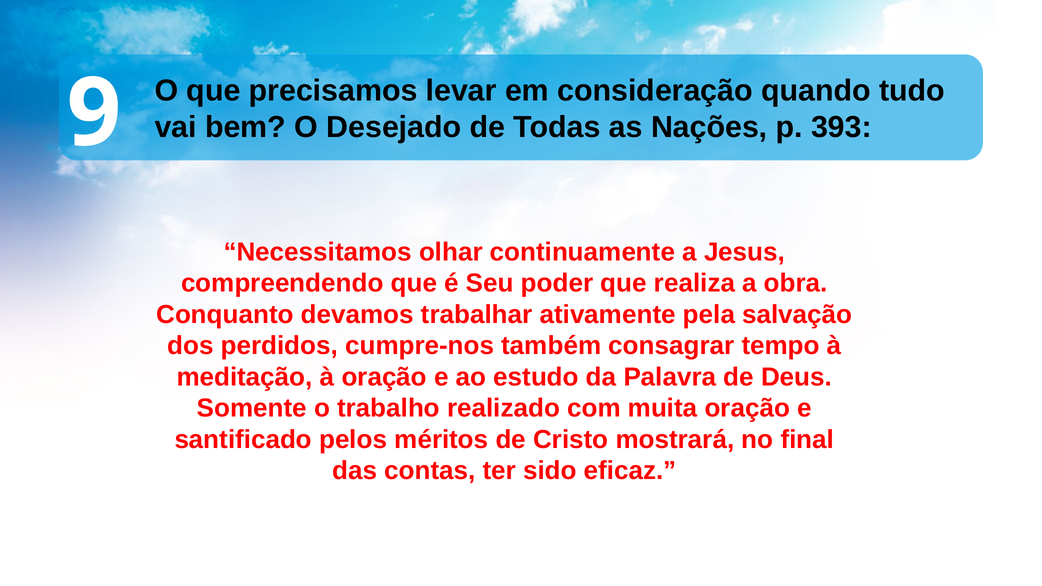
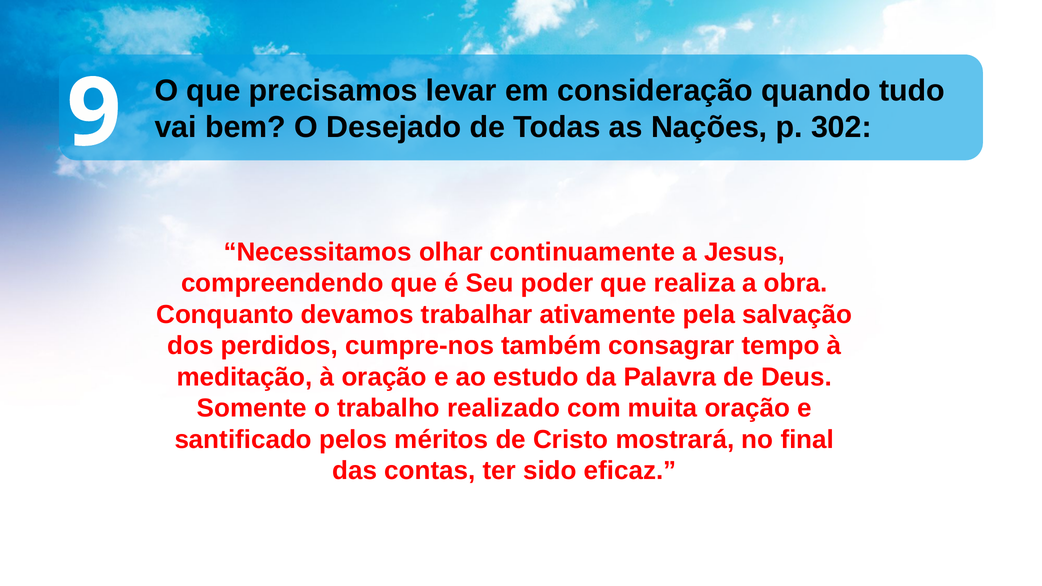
393: 393 -> 302 (841, 127)
